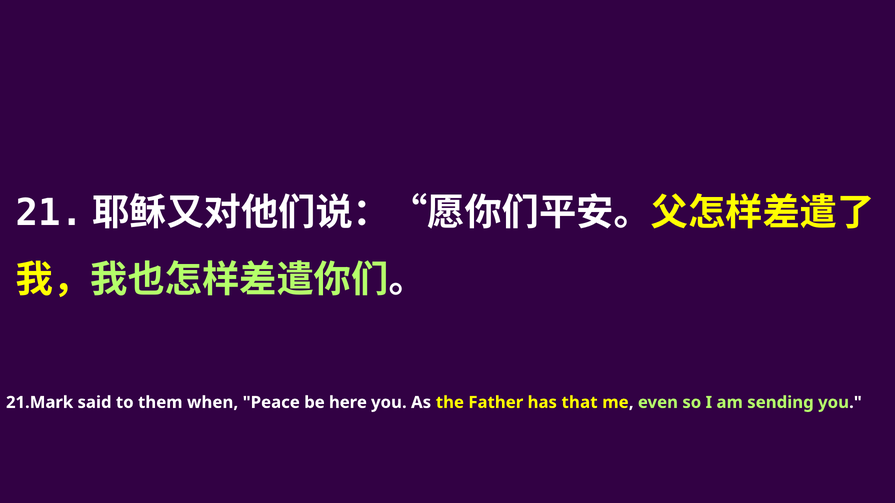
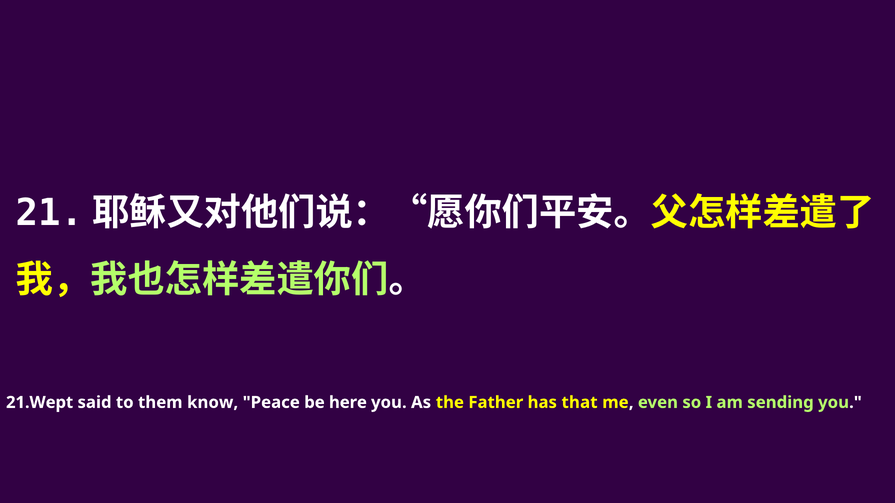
21.Mark: 21.Mark -> 21.Wept (40, 403)
when: when -> know (213, 403)
